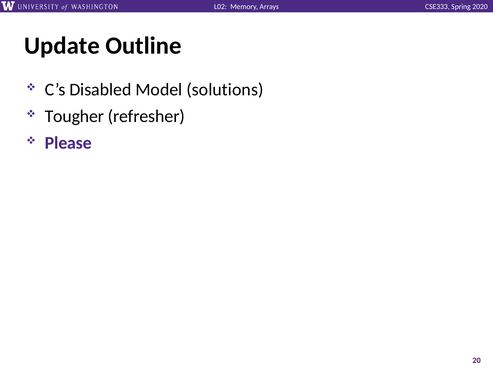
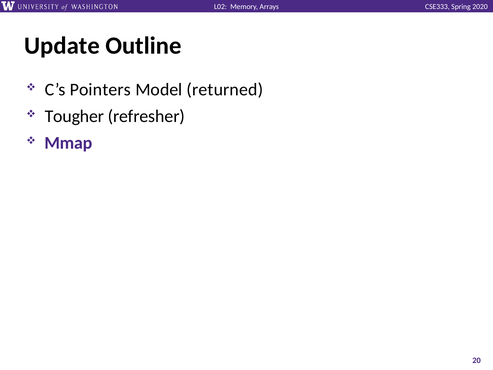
Disabled: Disabled -> Pointers (100, 90)
solutions: solutions -> returned (225, 90)
Please: Please -> Mmap (68, 143)
